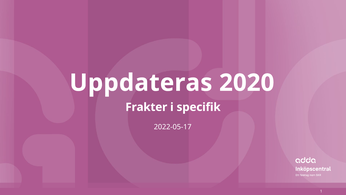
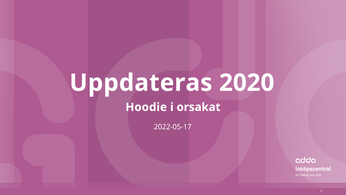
Frakter: Frakter -> Hoodie (146, 107)
specifik: specifik -> orsakat (199, 107)
